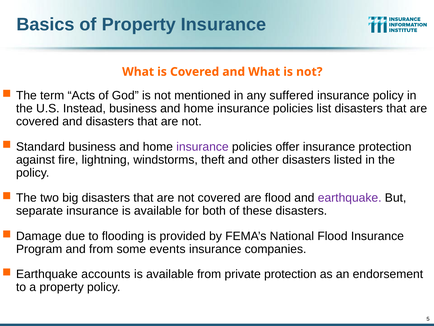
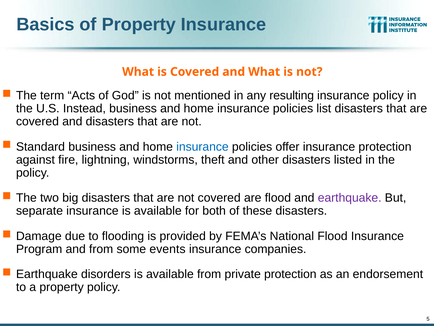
suffered: suffered -> resulting (292, 95)
insurance colour: purple -> blue (202, 147)
accounts: accounts -> disorders (106, 274)
